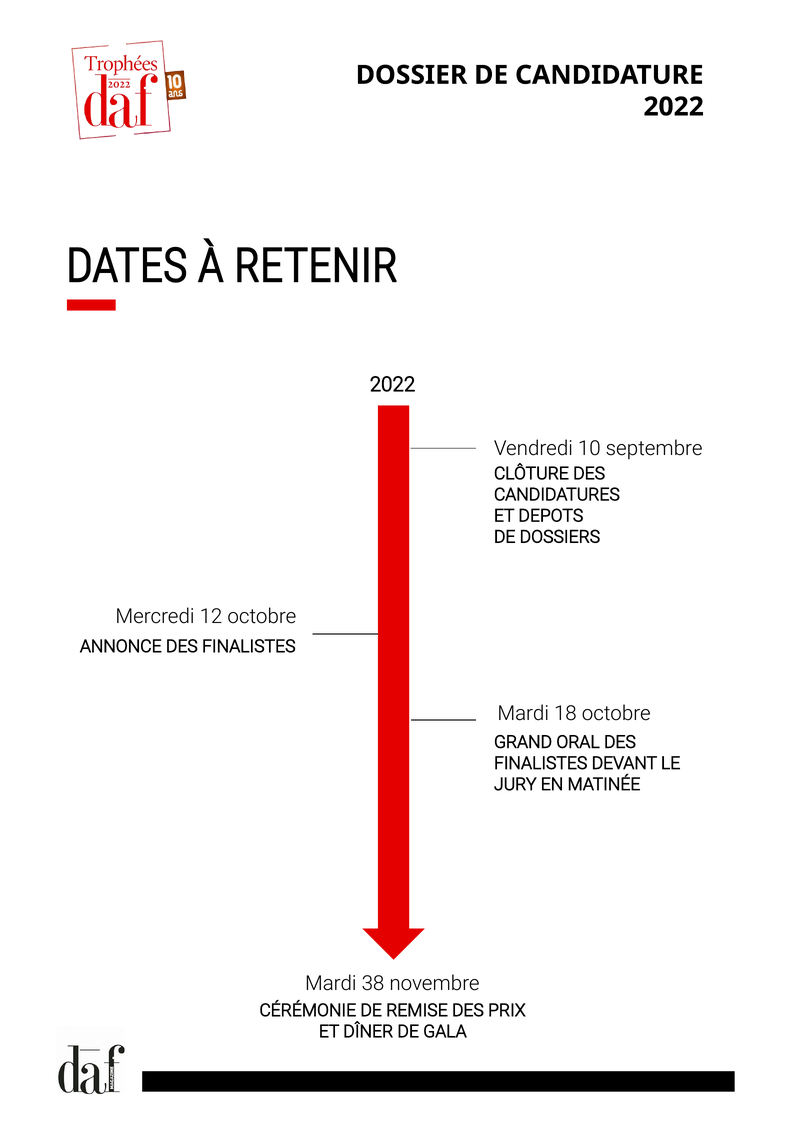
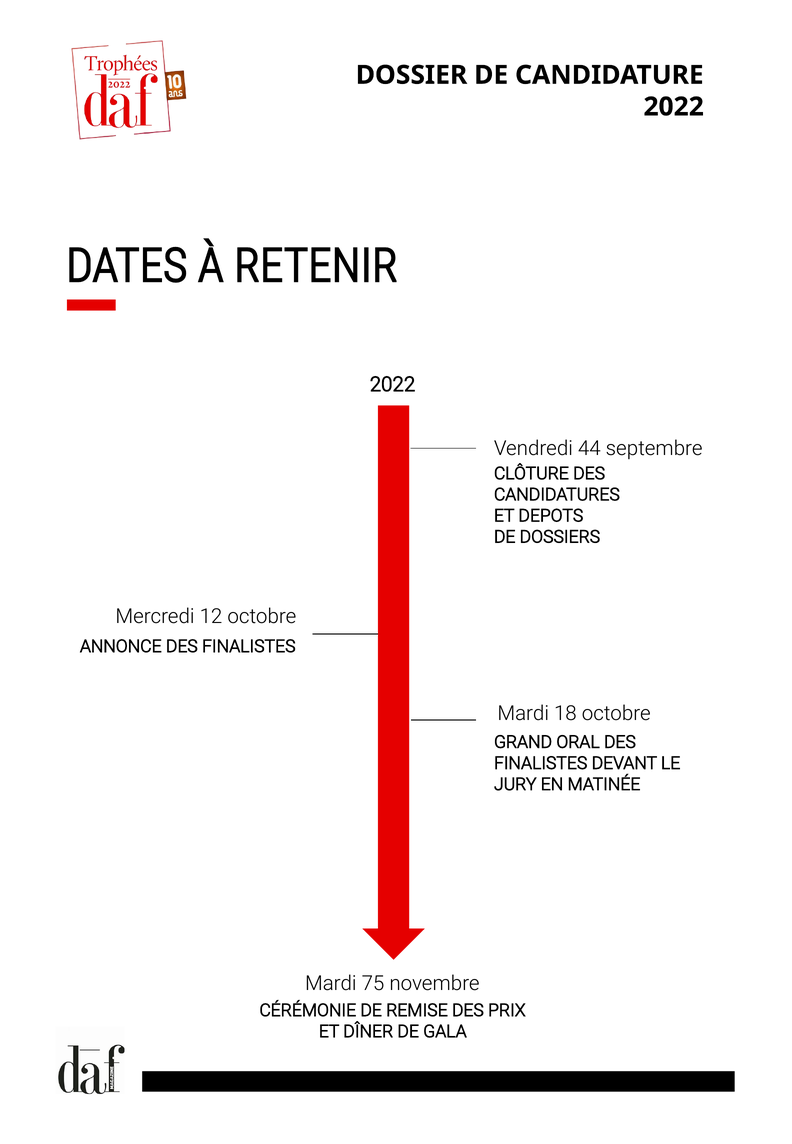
10: 10 -> 44 (589, 448)
38: 38 -> 75 (373, 984)
